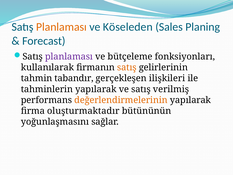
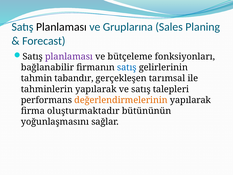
Planlaması colour: orange -> black (61, 27)
Köseleden: Köseleden -> Gruplarına (128, 27)
kullanılarak: kullanılarak -> bağlanabilir (47, 67)
satış colour: orange -> blue (127, 67)
ilişkileri: ilişkileri -> tarımsal (167, 78)
verilmiş: verilmiş -> talepleri (171, 89)
